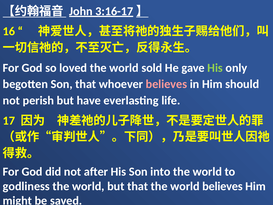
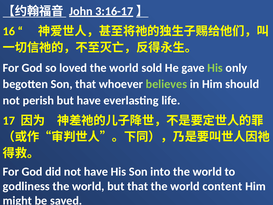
believes colour: pink -> light green (166, 84)
not after: after -> have (96, 171)
world believes: believes -> content (222, 186)
